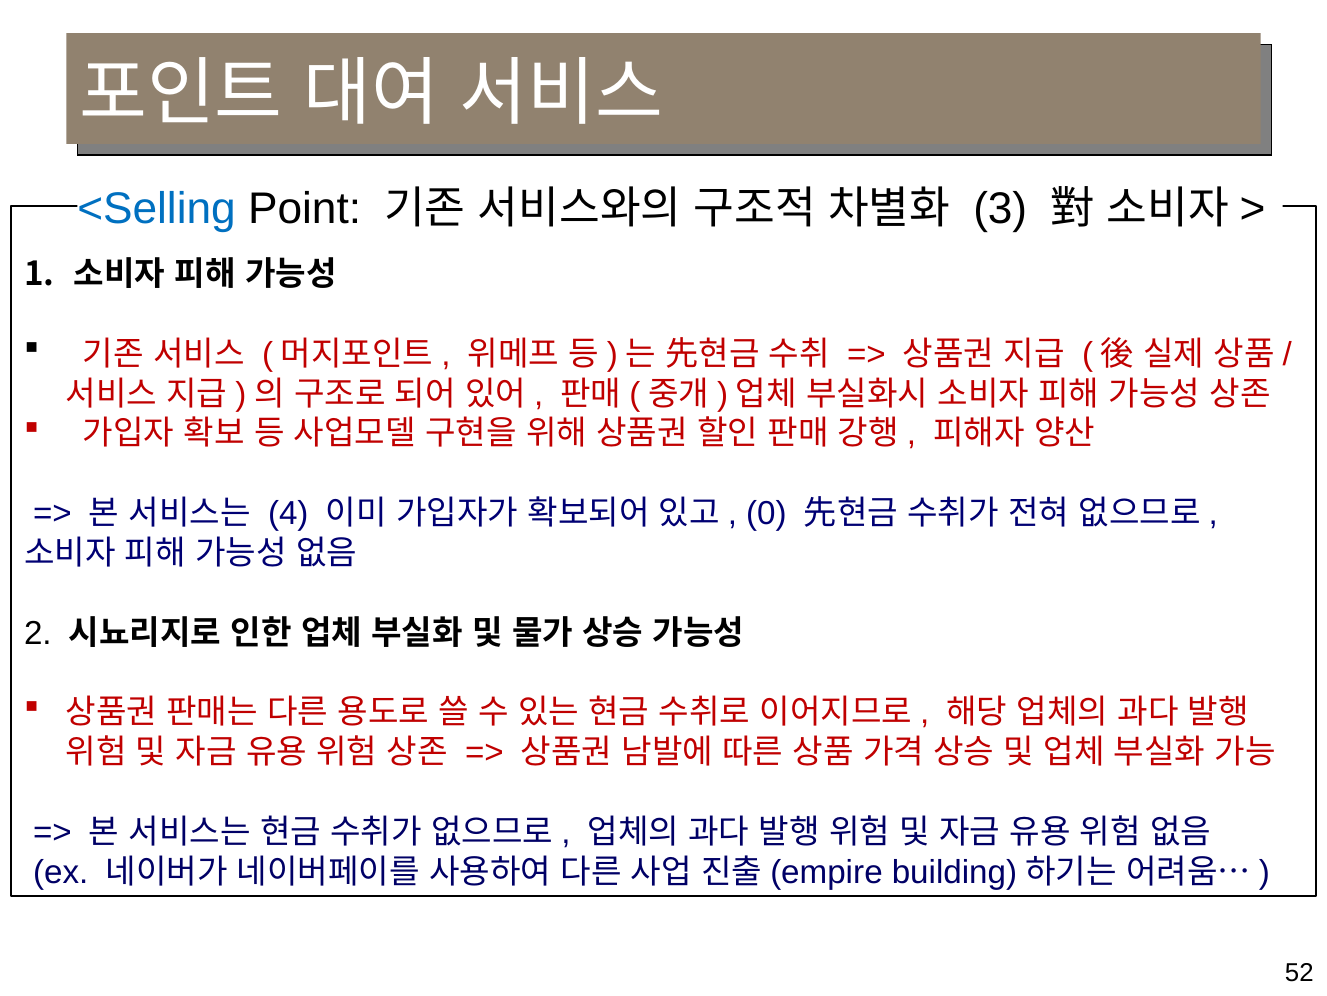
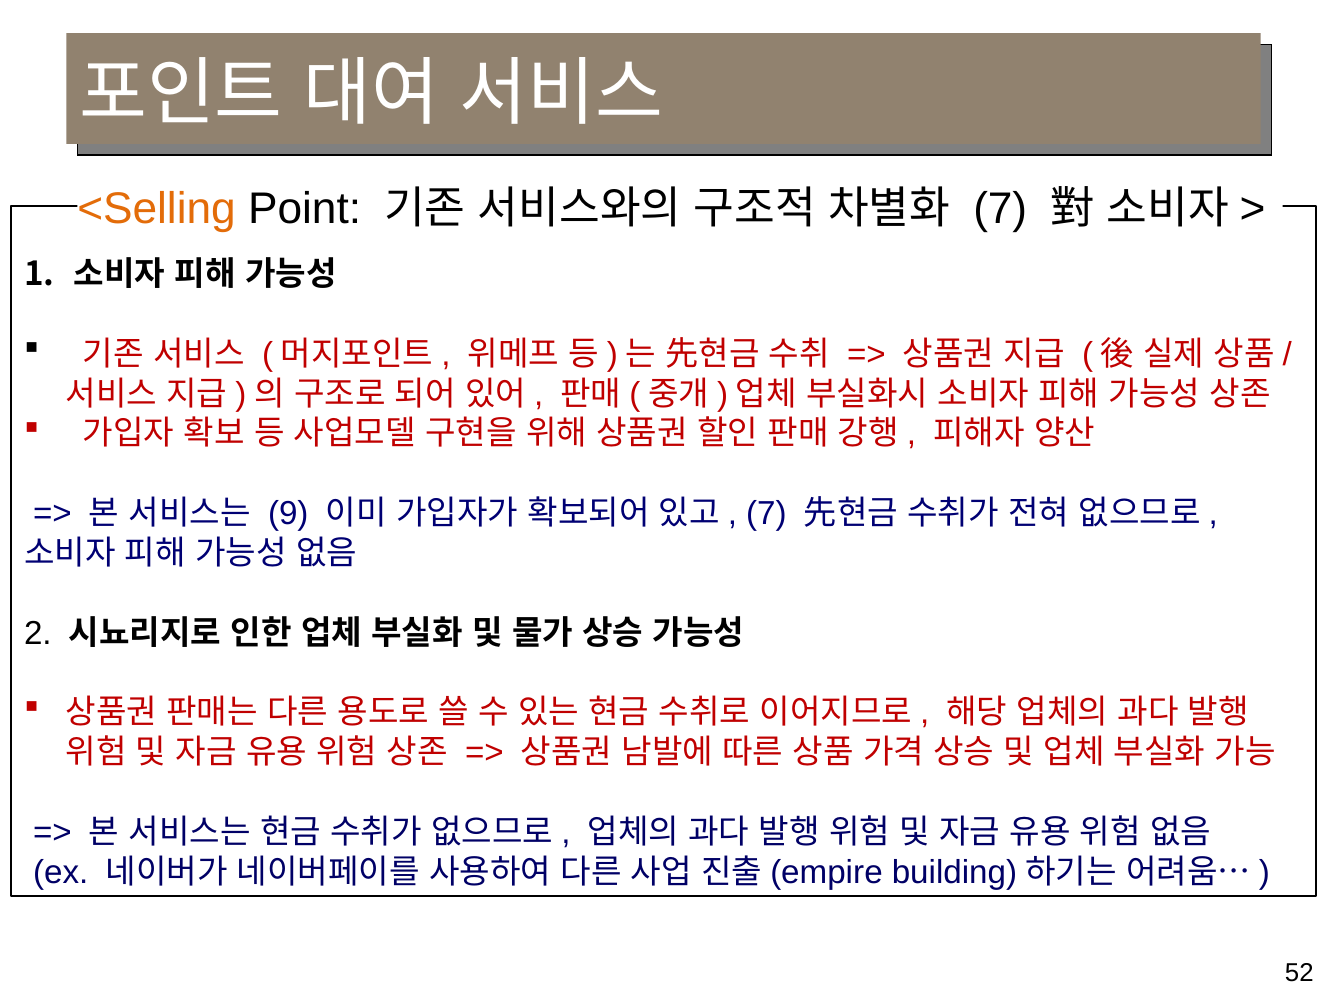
<Selling colour: blue -> orange (157, 209)
3: 3 -> 7 (1000, 209)
4: 4 -> 9 (288, 513)
0: 0 -> 7 (766, 513)
